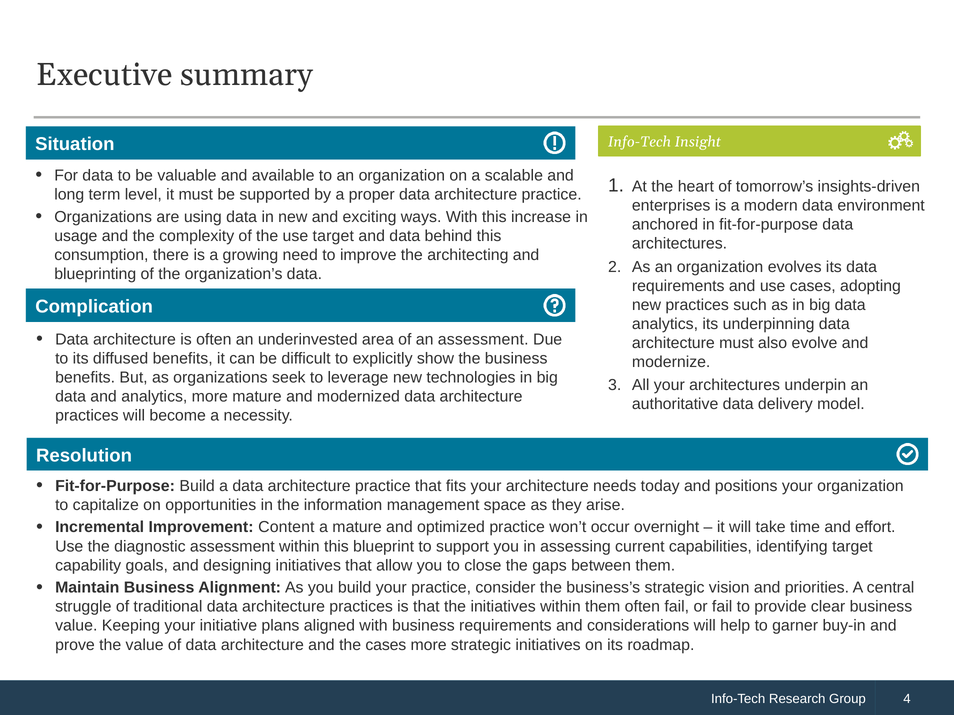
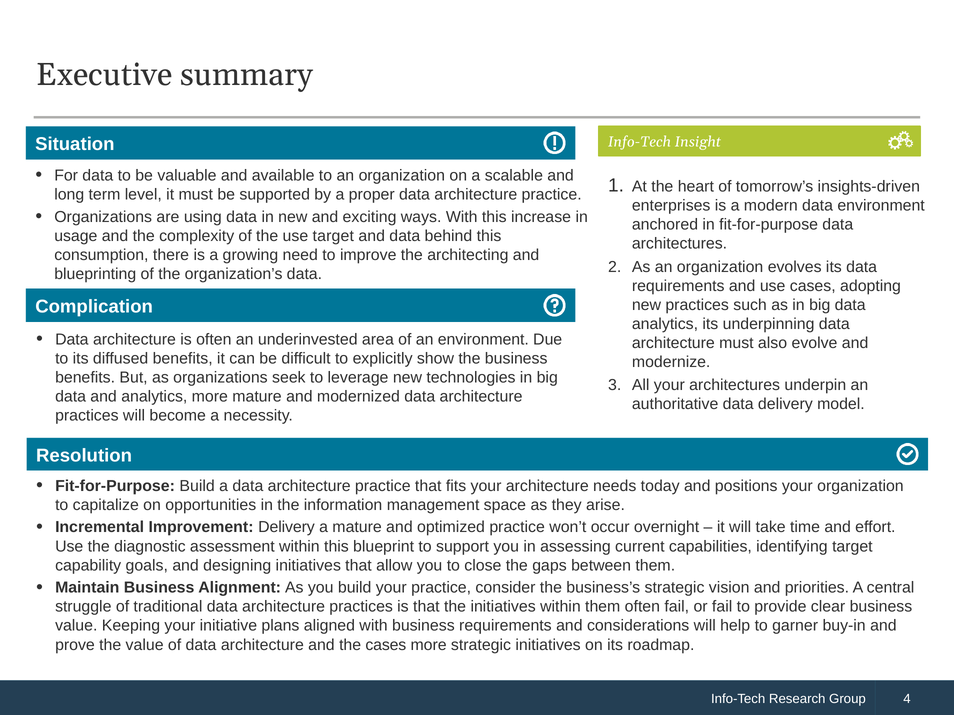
an assessment: assessment -> environment (483, 340)
Improvement Content: Content -> Delivery (286, 528)
